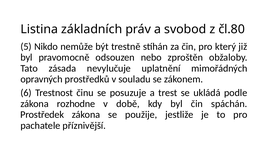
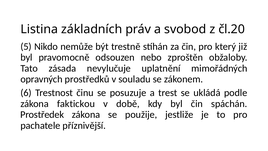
čl.80: čl.80 -> čl.20 (232, 29)
rozhodne: rozhodne -> faktickou (76, 104)
